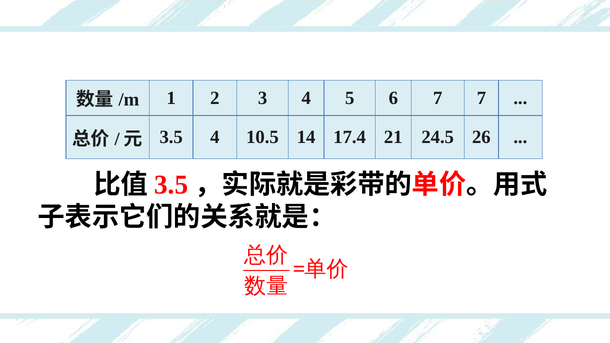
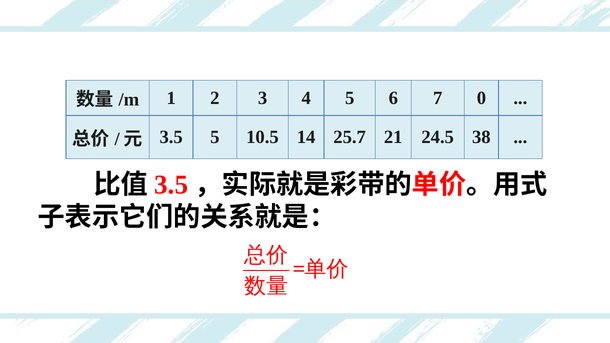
7 7: 7 -> 0 (481, 98)
3.5 4: 4 -> 5 (215, 137)
17.4: 17.4 -> 25.7 (350, 137)
26: 26 -> 38 (481, 137)
